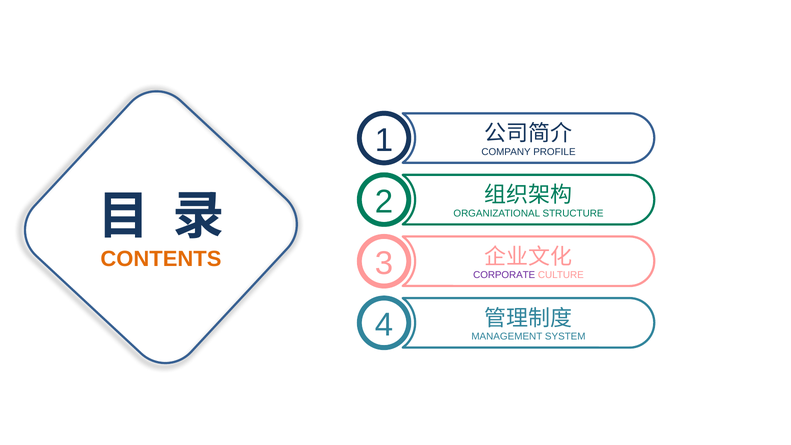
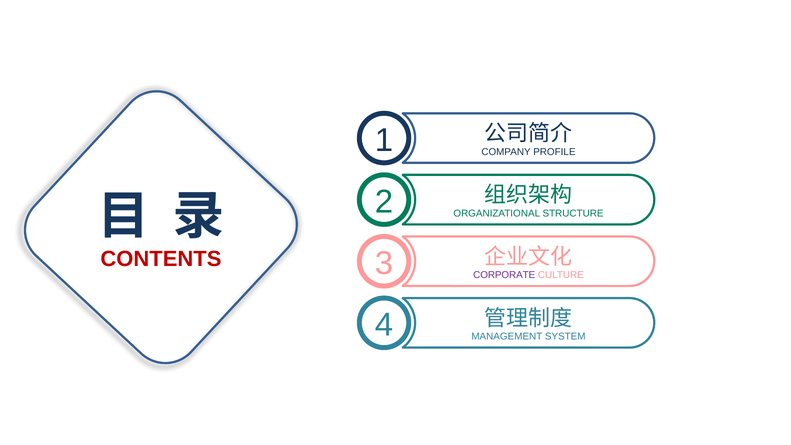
CONTENTS colour: orange -> red (161, 259)
